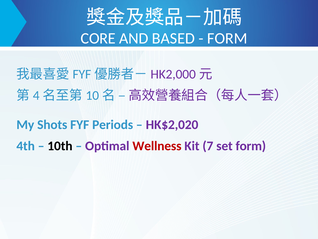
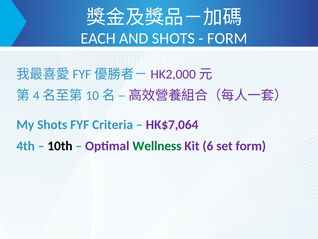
CORE: CORE -> EACH (98, 38)
AND BASED: BASED -> SHOTS (173, 38)
Periods: Periods -> Criteria (113, 124)
HK$2,020: HK$2,020 -> HK$7,064 (172, 124)
Wellness colour: red -> green (157, 146)
7: 7 -> 6 (208, 146)
